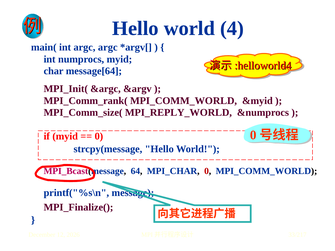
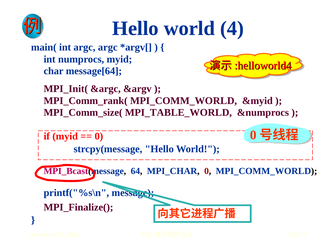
MPI_REPLY_WORLD: MPI_REPLY_WORLD -> MPI_TABLE_WORLD (178, 113)
